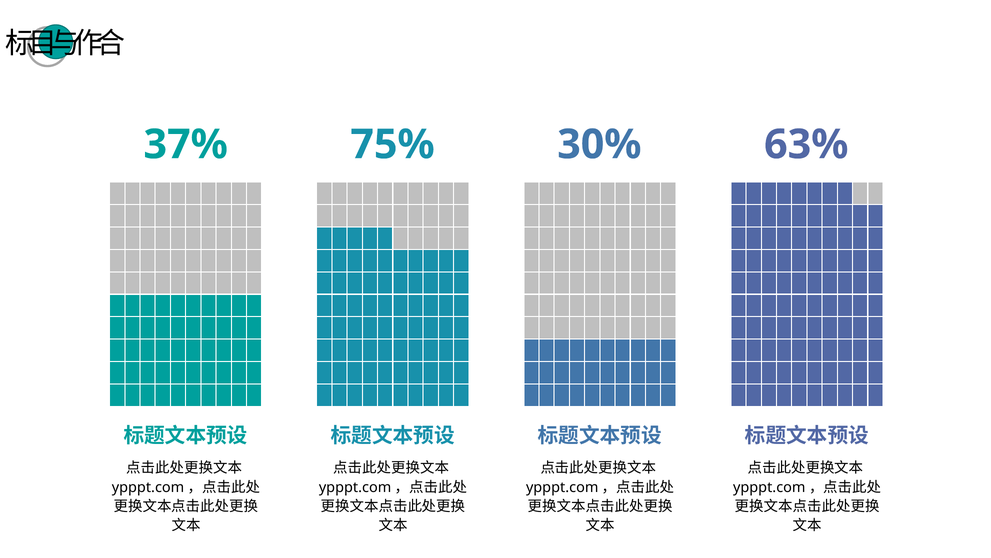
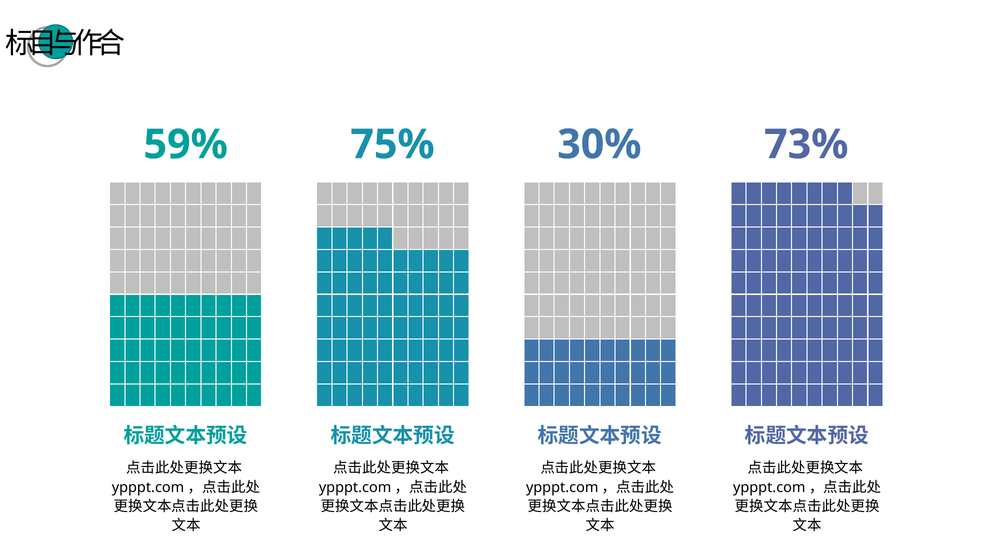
37%: 37% -> 59% (186, 144)
63%: 63% -> 73% (806, 144)
